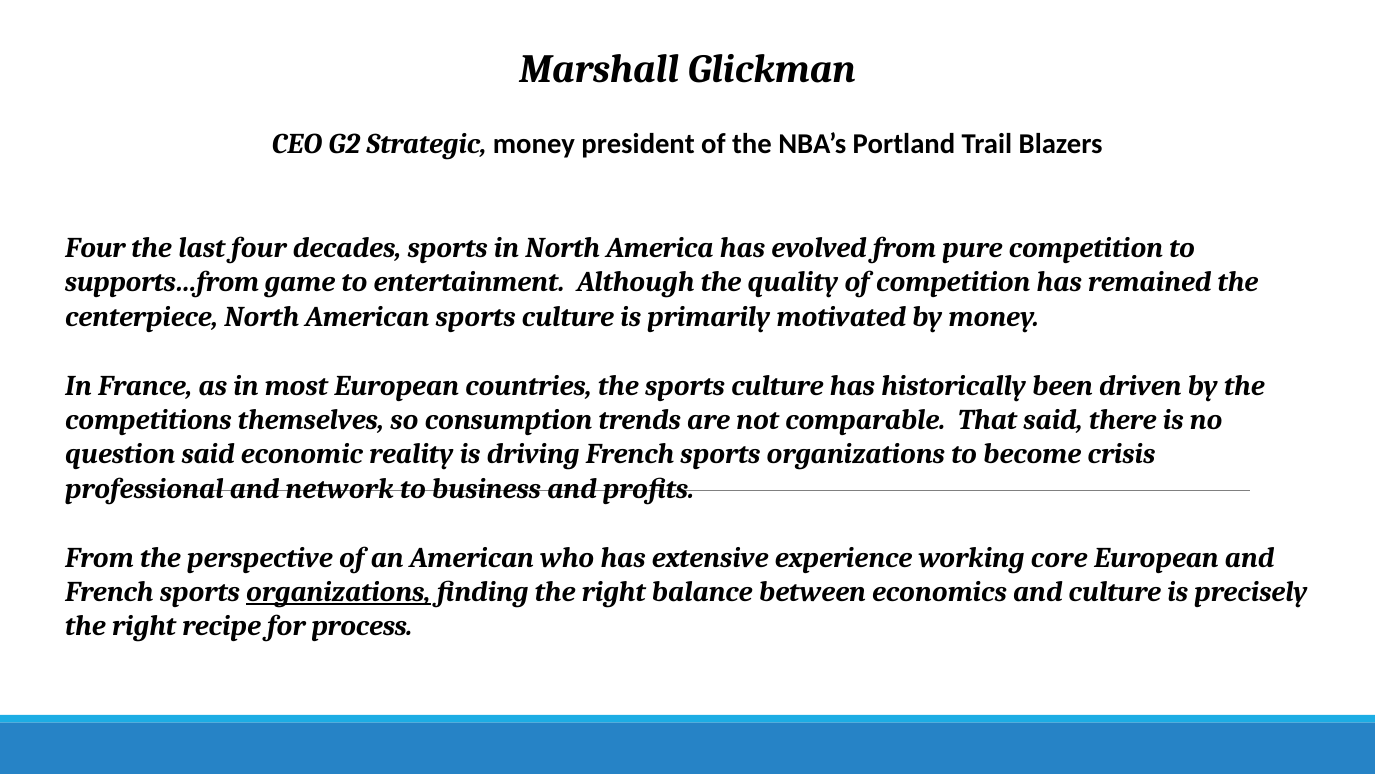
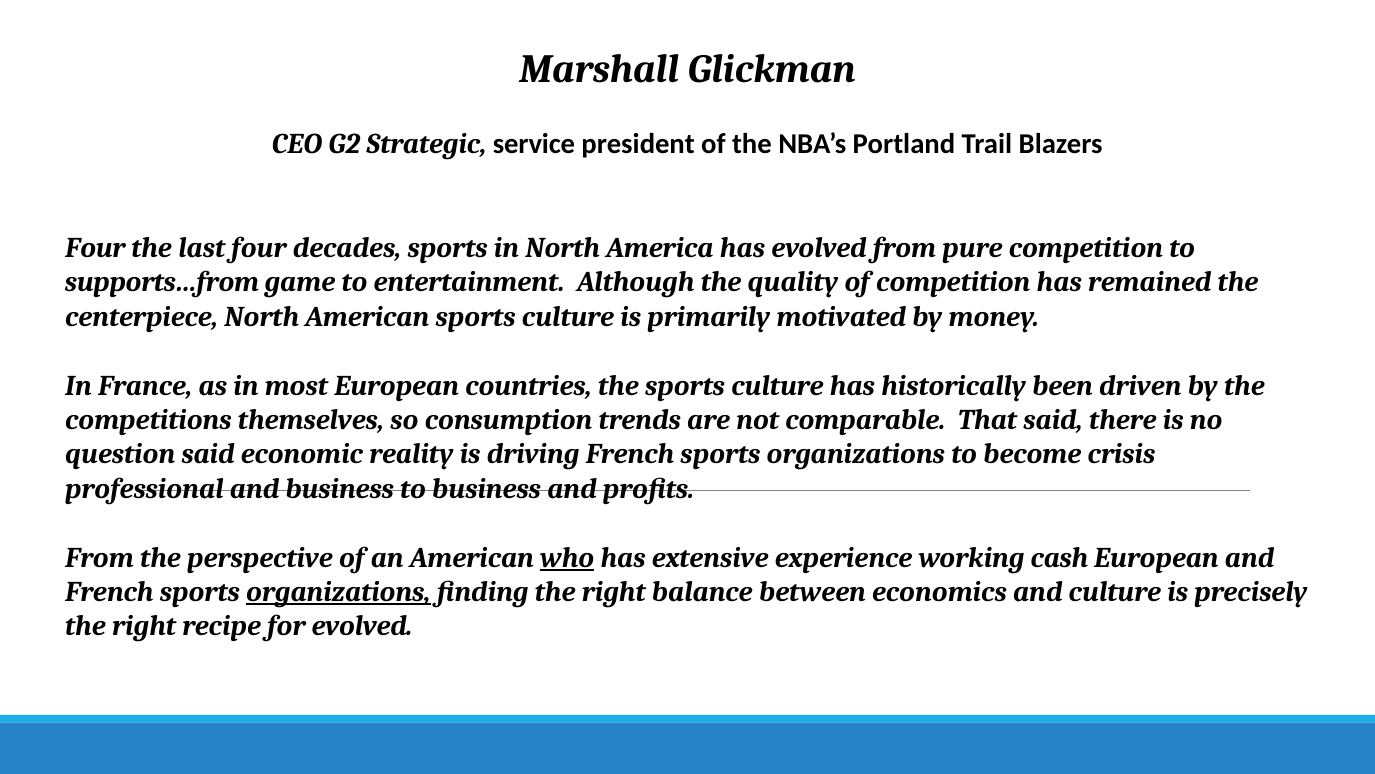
Strategic money: money -> service (534, 144)
and network: network -> business (340, 488)
who underline: none -> present (567, 557)
core: core -> cash (1059, 557)
for process: process -> evolved (362, 626)
